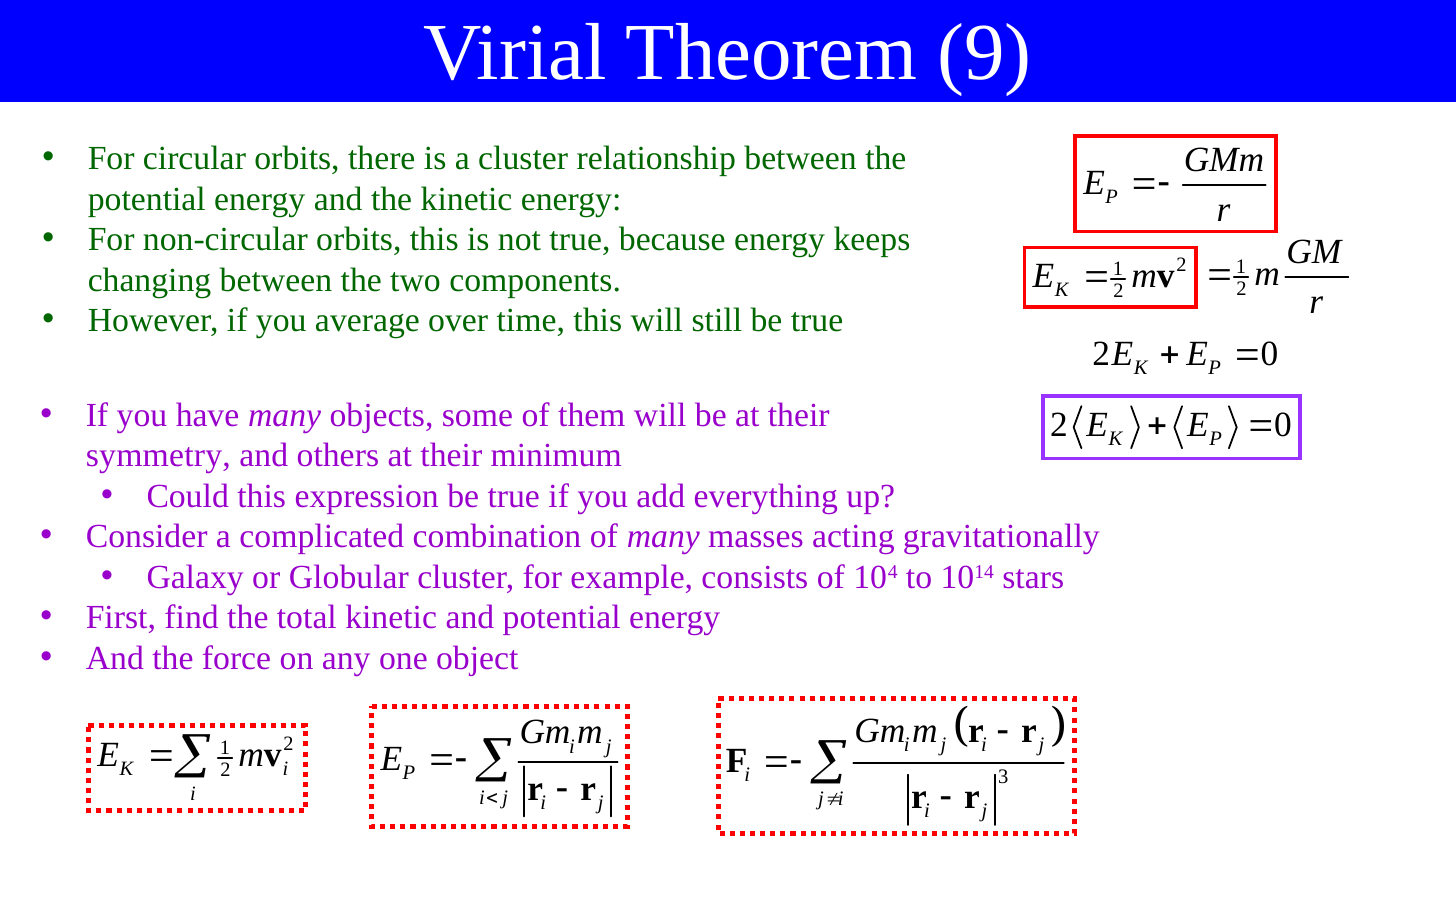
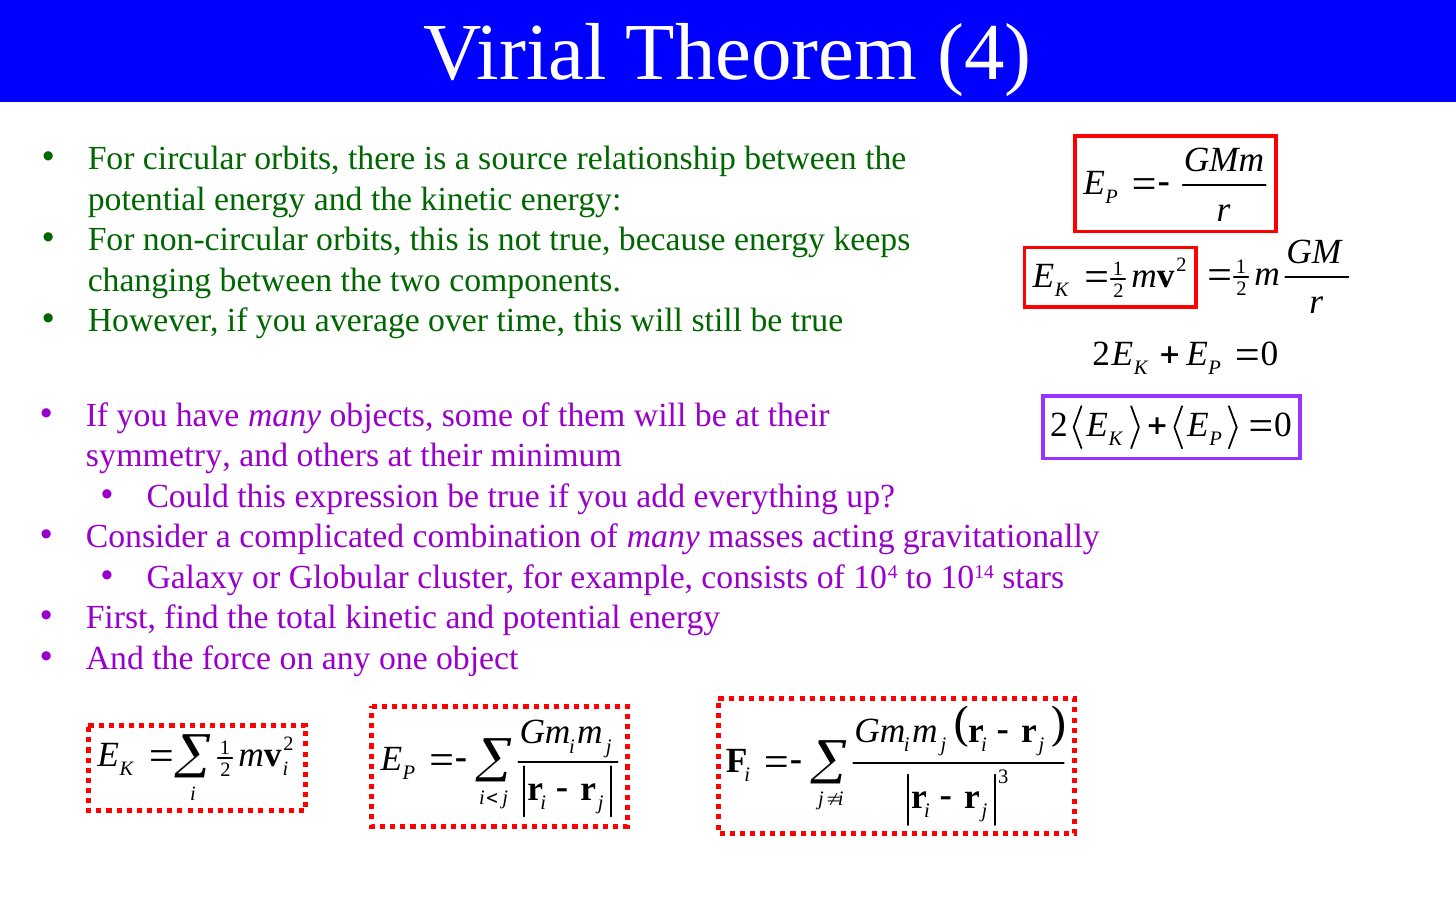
9: 9 -> 4 (985, 53)
a cluster: cluster -> source (523, 159)
